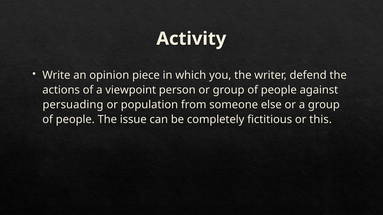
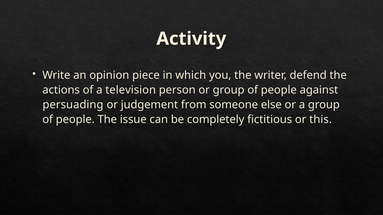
viewpoint: viewpoint -> television (131, 90)
population: population -> judgement (149, 105)
